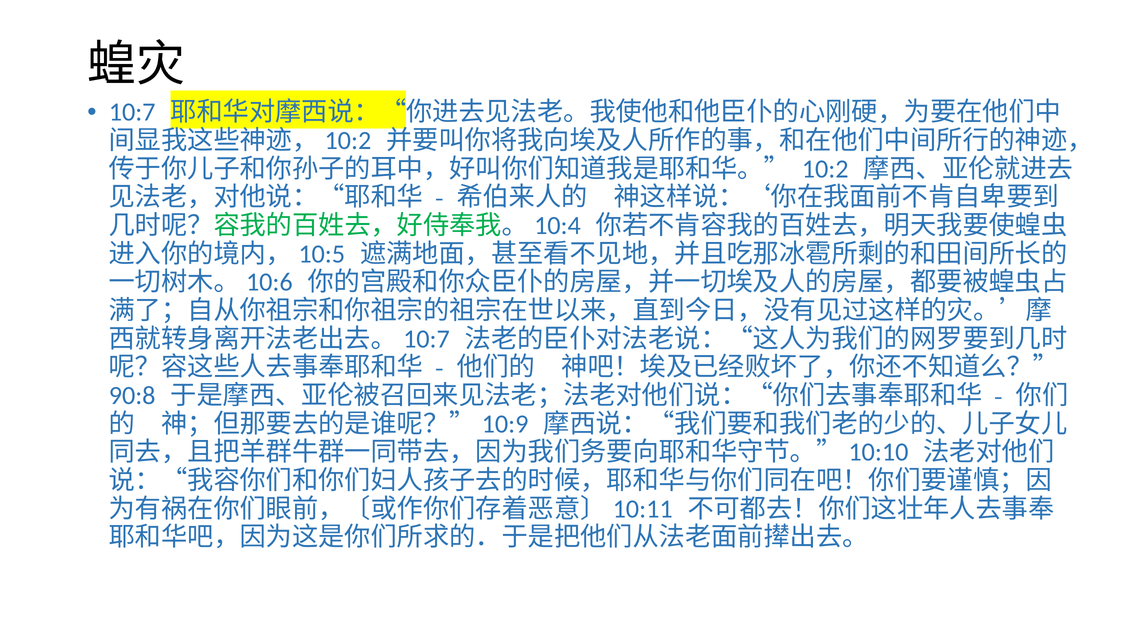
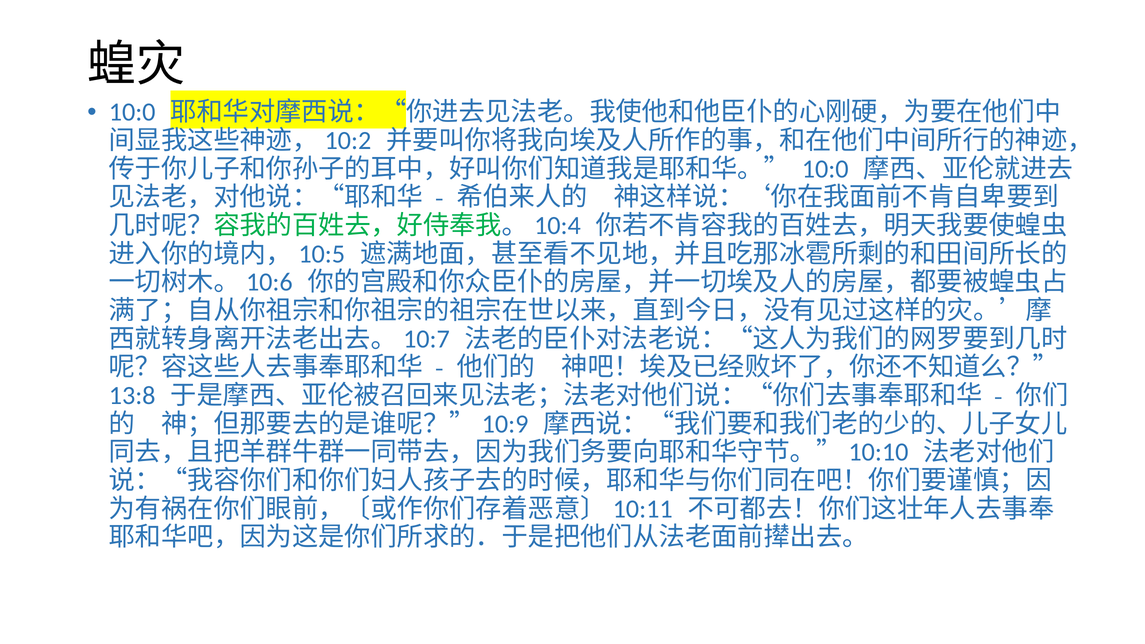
10:7: 10:7 -> 10:0 (132, 112)
10:2: 10:2 -> 10:0 (825, 169)
90:8: 90:8 -> 13:8 (132, 396)
